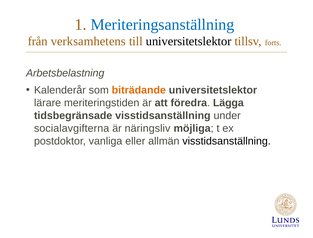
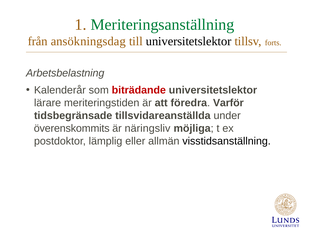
Meriteringsanställning colour: blue -> green (162, 25)
verksamhetens: verksamhetens -> ansökningsdag (88, 41)
biträdande colour: orange -> red (139, 90)
Lägga: Lägga -> Varför (228, 103)
tidsbegränsade visstidsanställning: visstidsanställning -> tillsvidareanställda (163, 116)
socialavgifterna: socialavgifterna -> överenskommits (72, 128)
vanliga: vanliga -> lämplig (106, 141)
